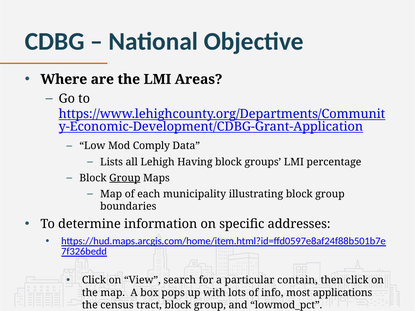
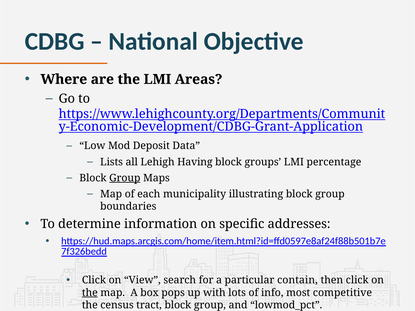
Comply: Comply -> Deposit (151, 146)
the underline: none -> present (90, 293)
applications: applications -> competitive (342, 293)
